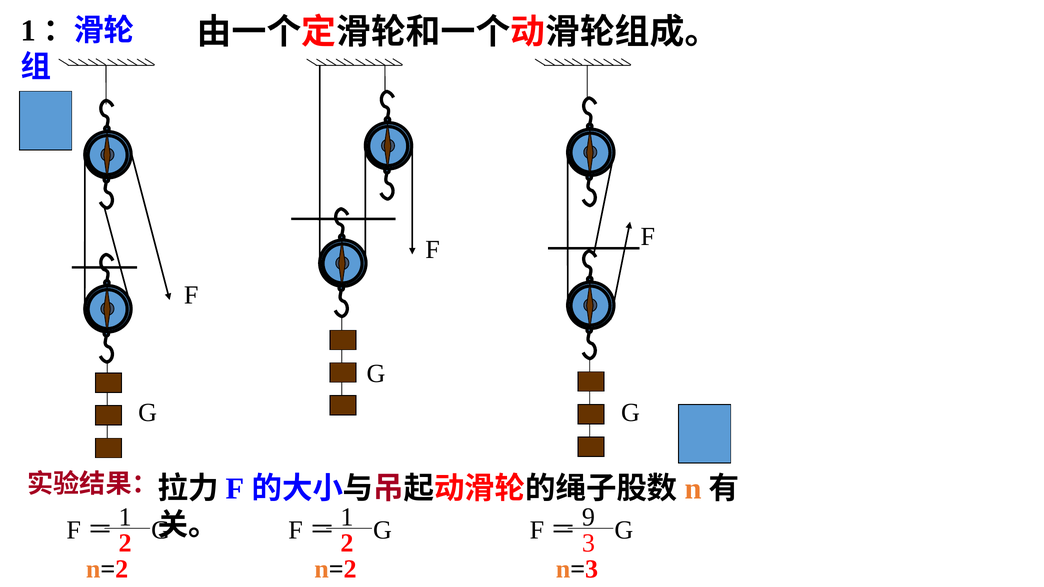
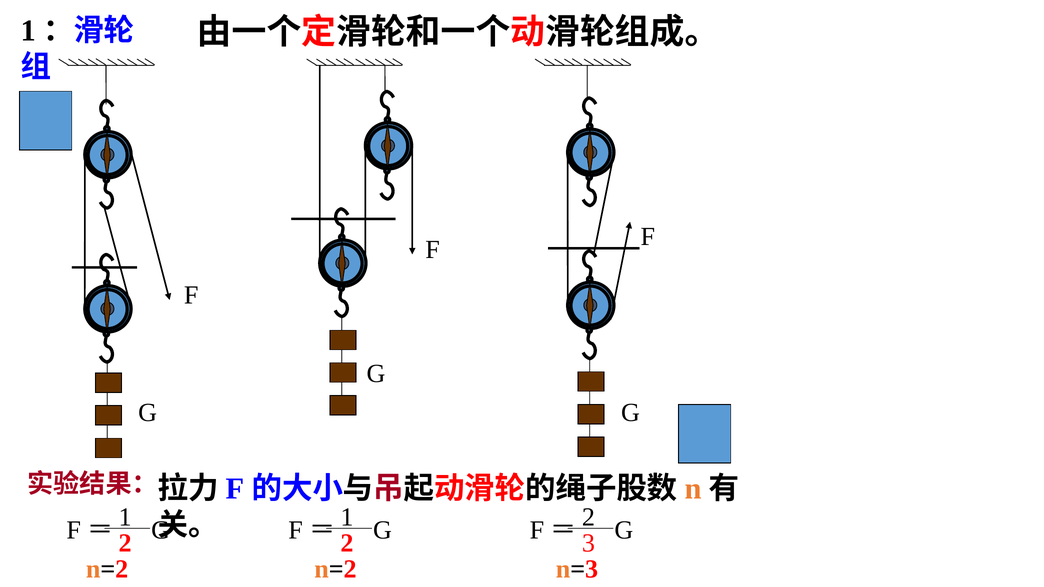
9: 9 -> 2 (588, 517)
